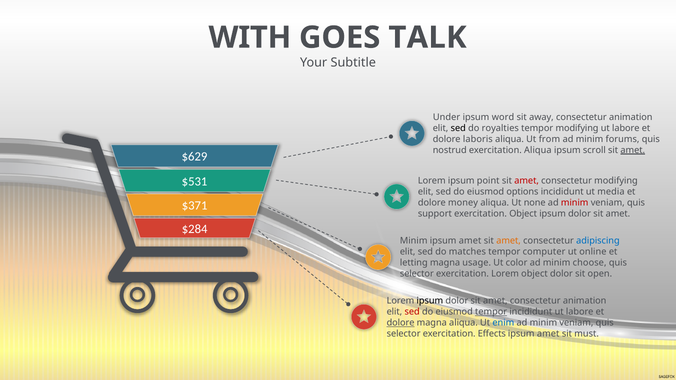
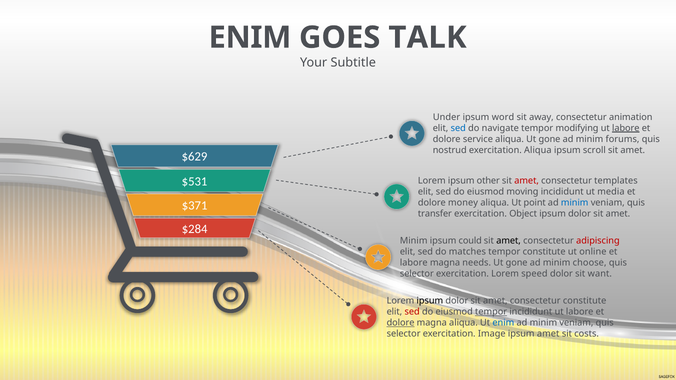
WITH: WITH -> ENIM (250, 38)
sed colour: black -> blue (458, 128)
royalties: royalties -> navigate (500, 128)
labore underline: none -> present (626, 128)
laboris: laboris -> service (478, 139)
aliqua Ut from: from -> gone (549, 139)
amet underline: present -> none (633, 150)
point: point -> other (488, 181)
consectetur modifying: modifying -> templates (616, 181)
options: options -> moving (522, 192)
none: none -> point (535, 203)
minim colour: red -> blue (575, 203)
support: support -> transfer (435, 214)
amet: amet -> could (470, 241)
amet colour: orange -> black (509, 241)
adipiscing colour: blue -> red (598, 241)
tempor computer: computer -> constitute (544, 252)
letting: letting -> labore (414, 263)
usage: usage -> needs (477, 263)
color: color -> gone (517, 263)
Lorem object: object -> speed (534, 274)
open: open -> want (600, 274)
amet consectetur animation: animation -> constitute (585, 301)
Effects: Effects -> Image (492, 334)
must: must -> costs (587, 334)
